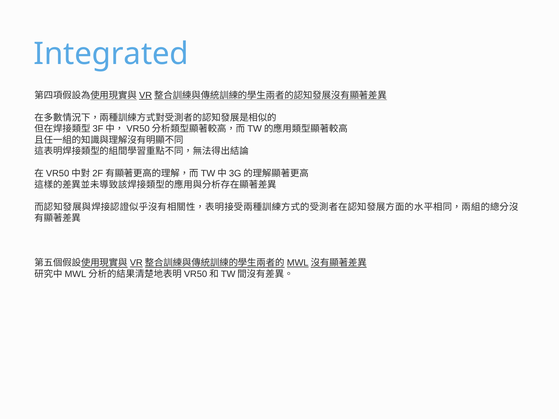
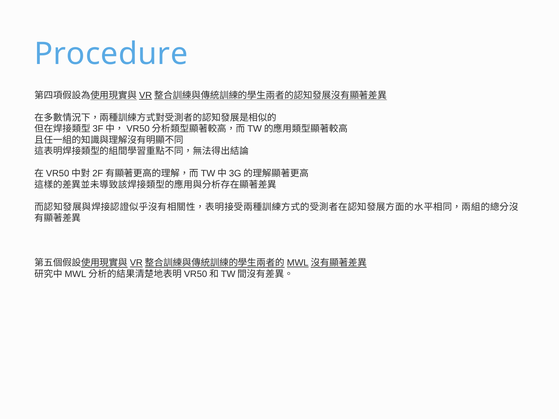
Integrated: Integrated -> Procedure (111, 54)
